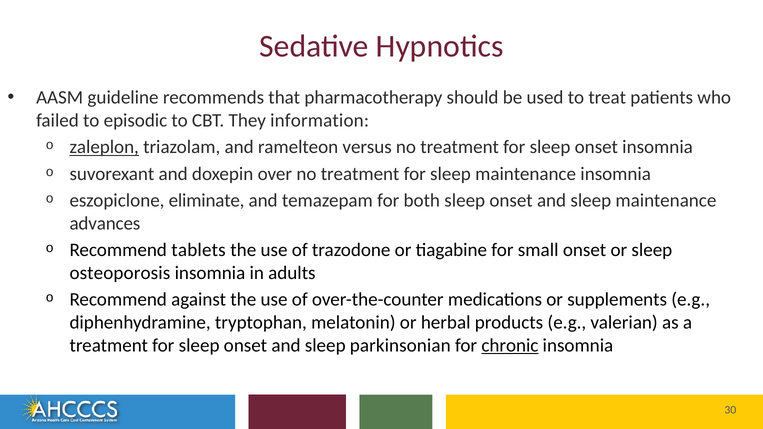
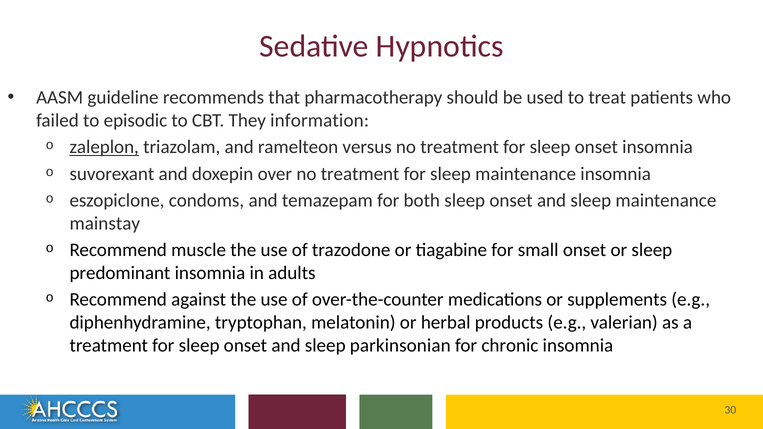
eliminate: eliminate -> condoms (206, 201)
advances: advances -> mainstay (105, 224)
tablets: tablets -> muscle (199, 250)
osteoporosis: osteoporosis -> predominant (120, 273)
chronic underline: present -> none (510, 346)
